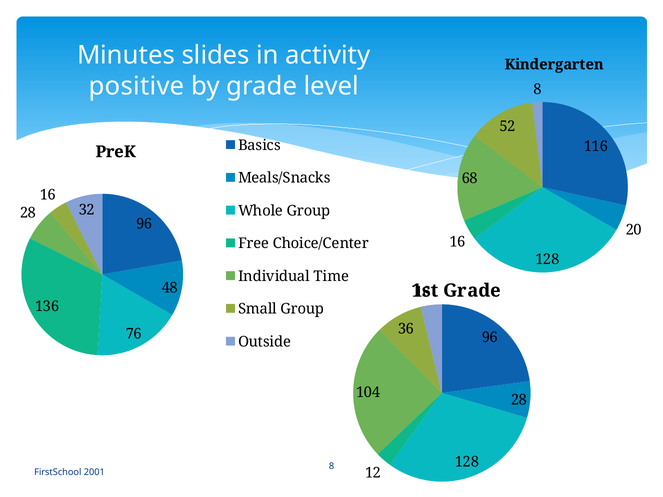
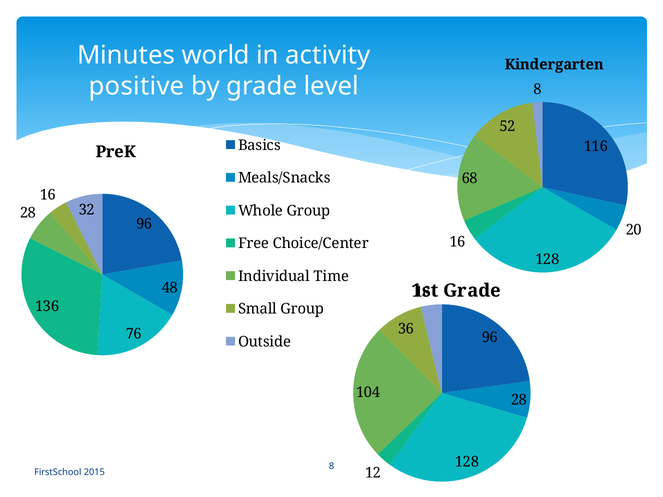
slides: slides -> world (216, 55)
2001: 2001 -> 2015 (94, 472)
